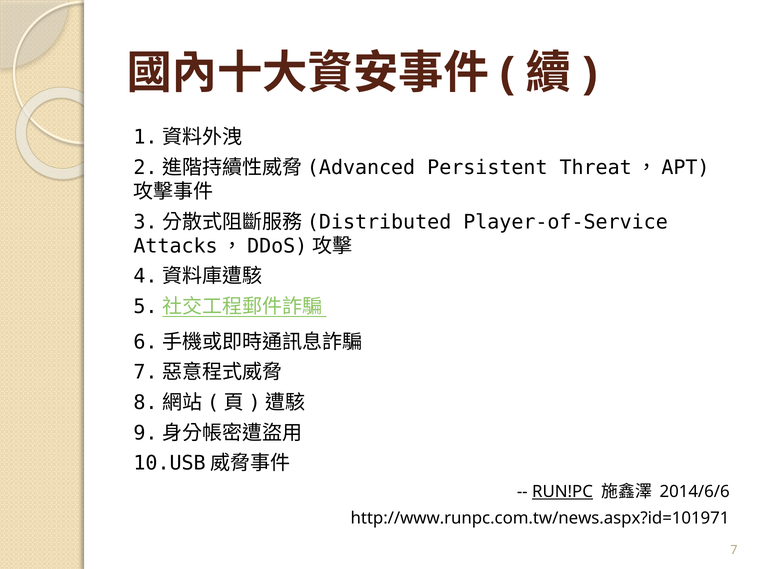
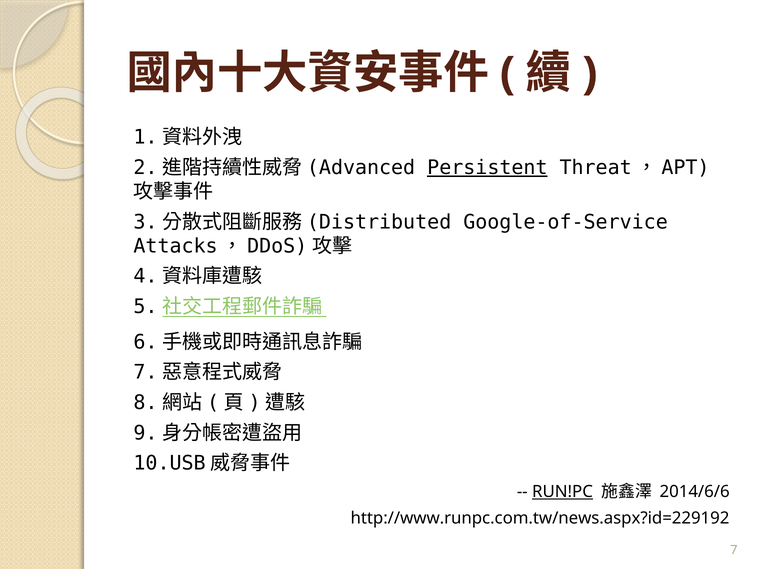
Persistent underline: none -> present (487, 168)
Player-of-Service: Player-of-Service -> Google-of-Service (566, 222)
http://www.runpc.com.tw/news.aspx?id=101971: http://www.runpc.com.tw/news.aspx?id=101971 -> http://www.runpc.com.tw/news.aspx?id=229192 (540, 518)
